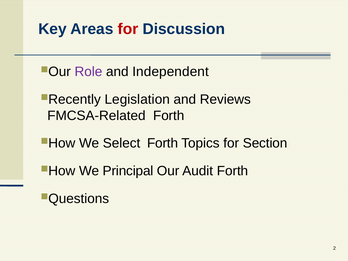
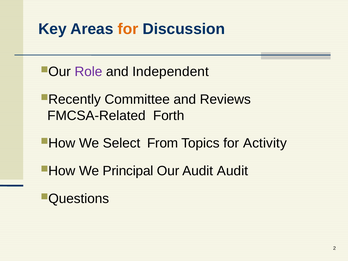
for colour: red -> orange (128, 29)
Legislation: Legislation -> Committee (137, 99)
Select Forth: Forth -> From (163, 143)
Section: Section -> Activity (265, 143)
Audit Forth: Forth -> Audit (233, 171)
